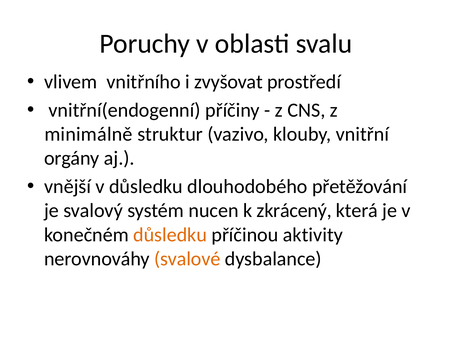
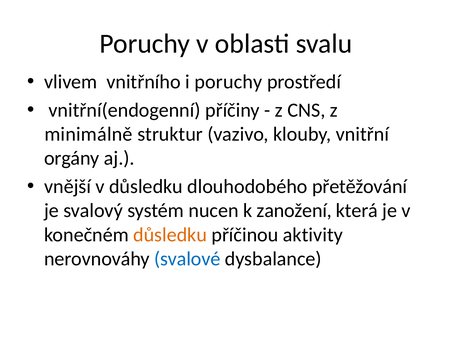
i zvyšovat: zvyšovat -> poruchy (228, 82)
zkrácený: zkrácený -> zanožení (294, 211)
svalové colour: orange -> blue (187, 259)
